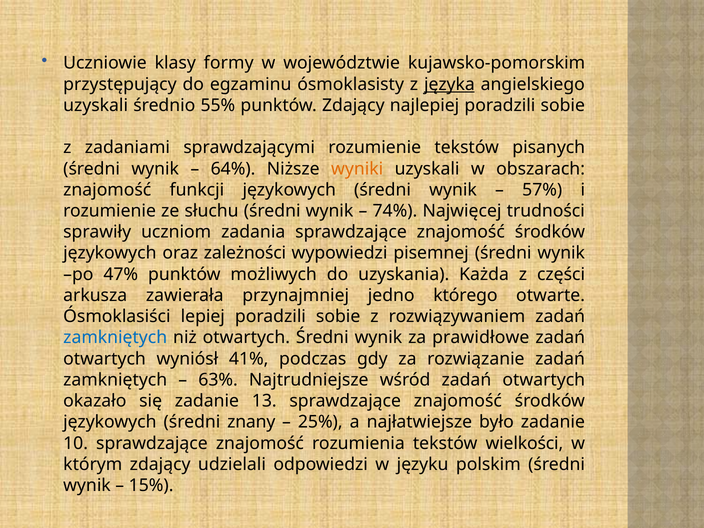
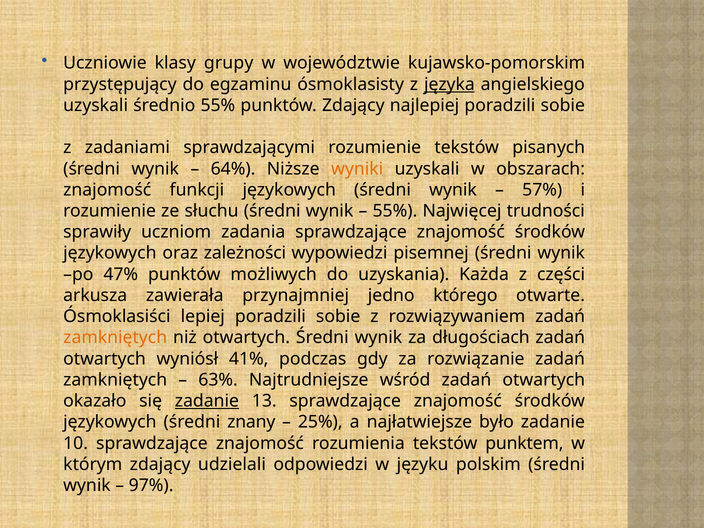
formy: formy -> grupy (229, 63)
74%: 74% -> 55% (395, 211)
zamkniętych colour: blue -> orange (115, 338)
prawidłowe: prawidłowe -> długościach (481, 338)
zadanie underline: none -> present (207, 401)
wielkości: wielkości -> punktem (524, 443)
15%: 15% -> 97% (151, 485)
